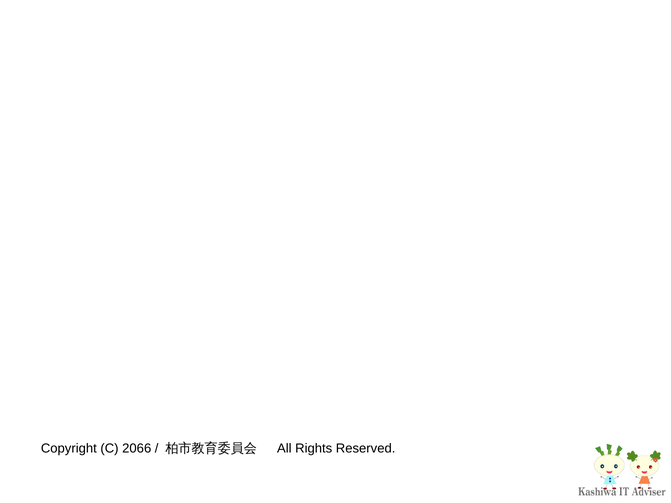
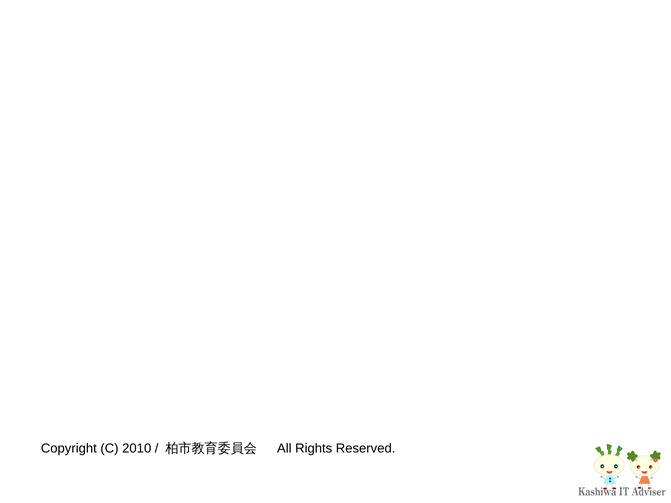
2066: 2066 -> 2010 (137, 449)
